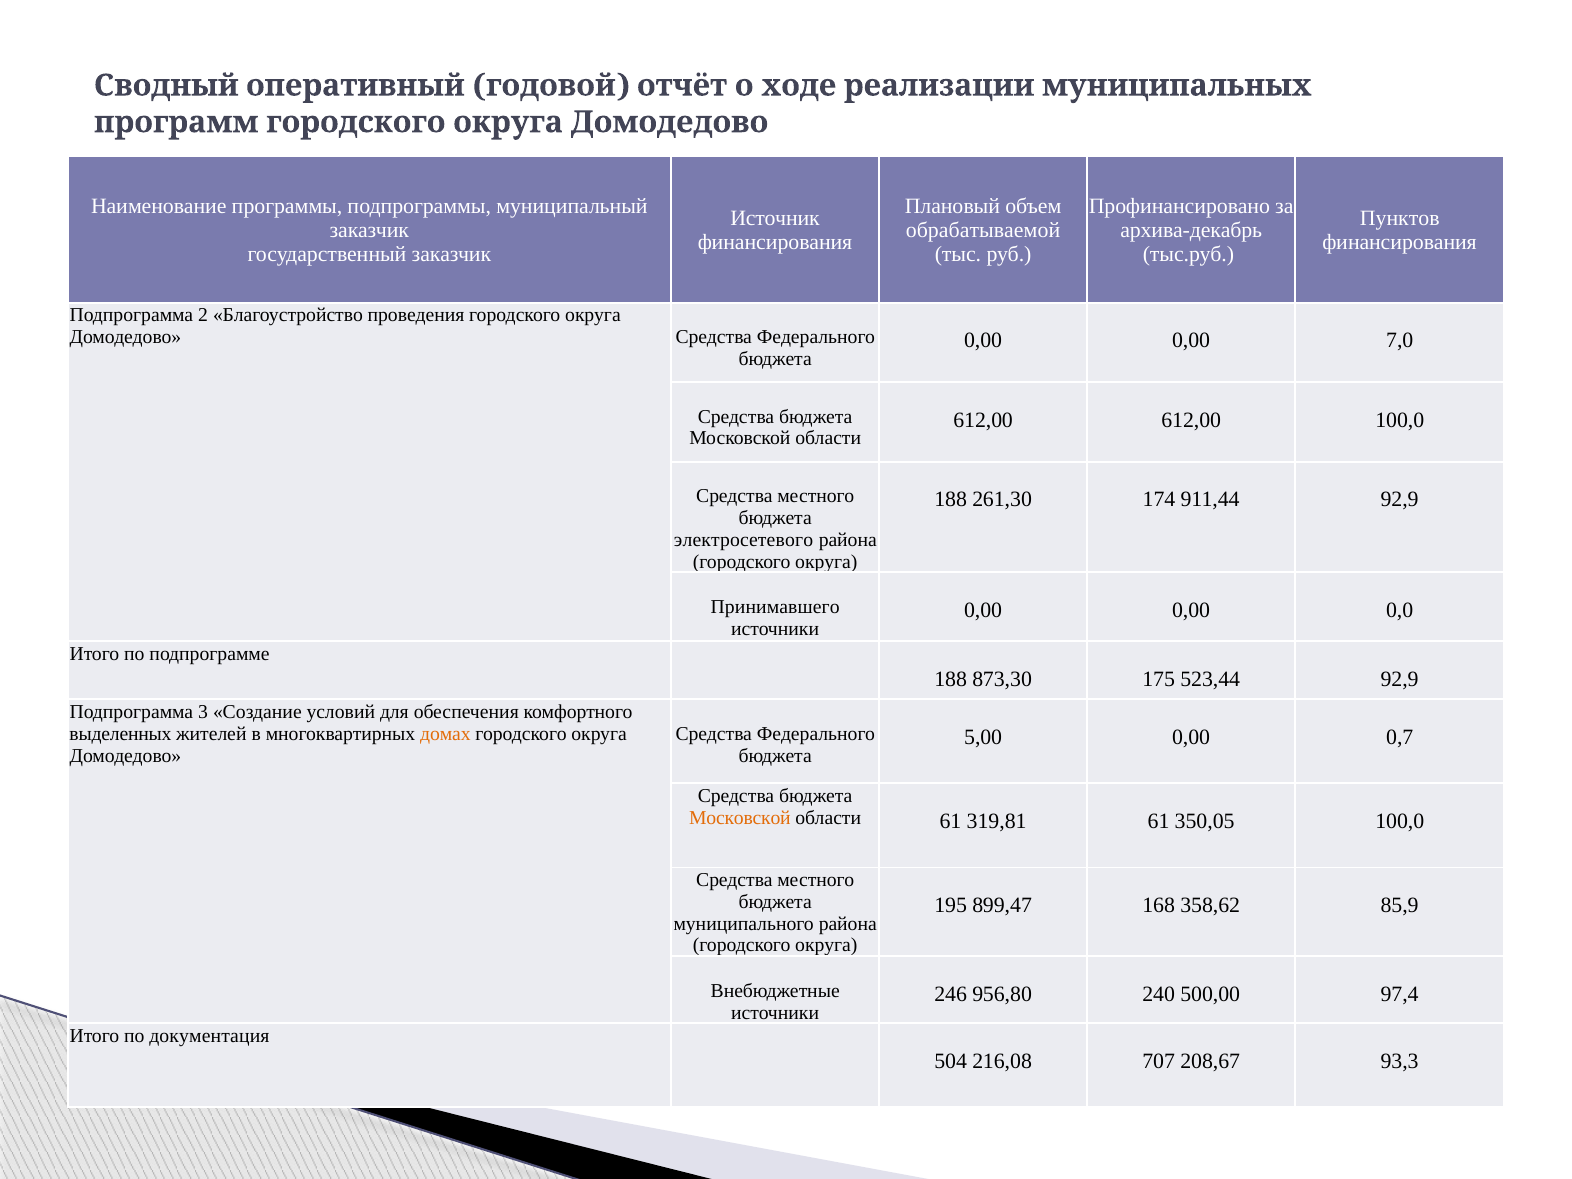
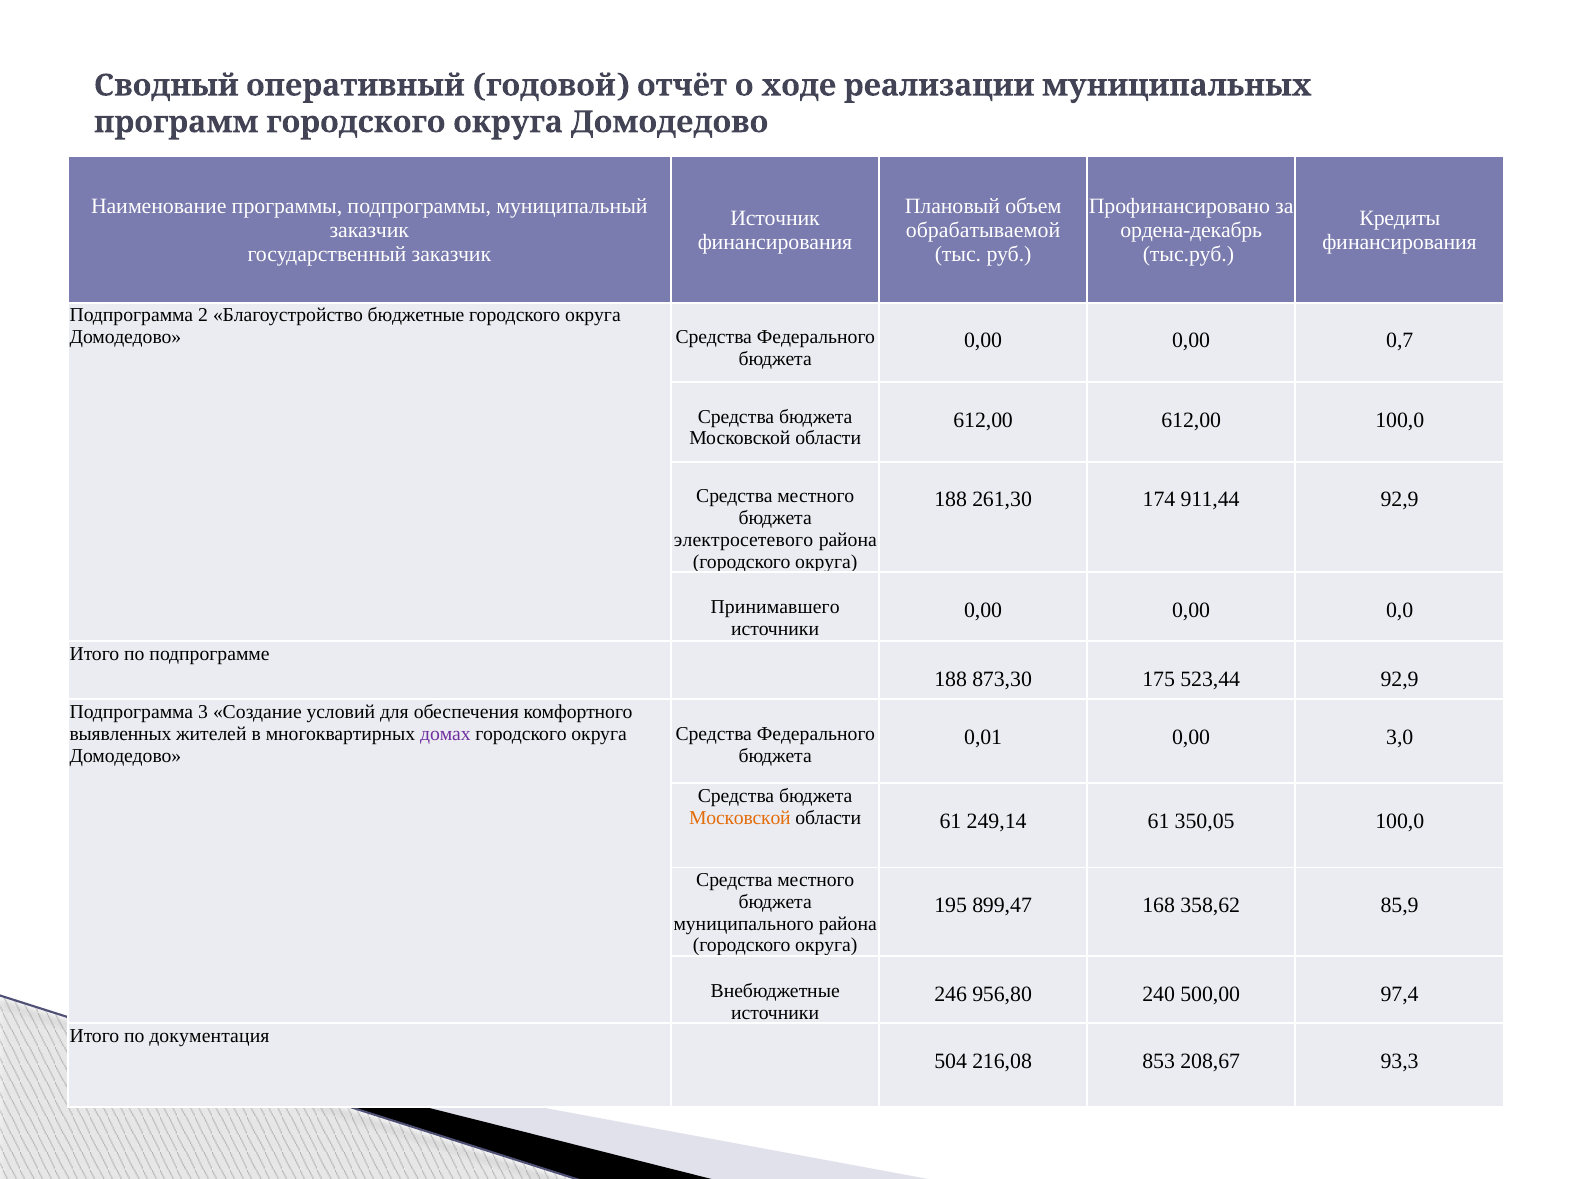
Пунктов: Пунктов -> Кредиты (1400, 218)
архива-декабрь: архива-декабрь -> ордена-декабрь (1191, 230)
проведения: проведения -> бюджетные (416, 315)
7,0: 7,0 -> 0,7 (1400, 340)
выделенных: выделенных -> выявленных (121, 734)
домах colour: orange -> purple (445, 734)
5,00: 5,00 -> 0,01 (983, 737)
0,7: 0,7 -> 3,0 (1400, 737)
319,81: 319,81 -> 249,14 (997, 821)
707: 707 -> 853 (1159, 1061)
